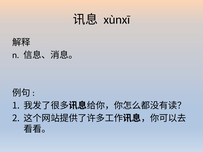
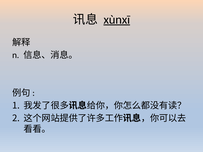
xùnxī underline: none -> present (117, 20)
